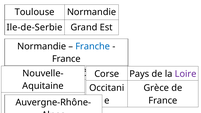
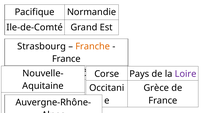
Toulouse: Toulouse -> Pacifique (35, 12)
Ile-de-Serbie: Ile-de-Serbie -> Ile-de-Comté (35, 27)
Normandie: Normandie -> Strasbourg (42, 46)
Franche colour: blue -> orange (93, 46)
